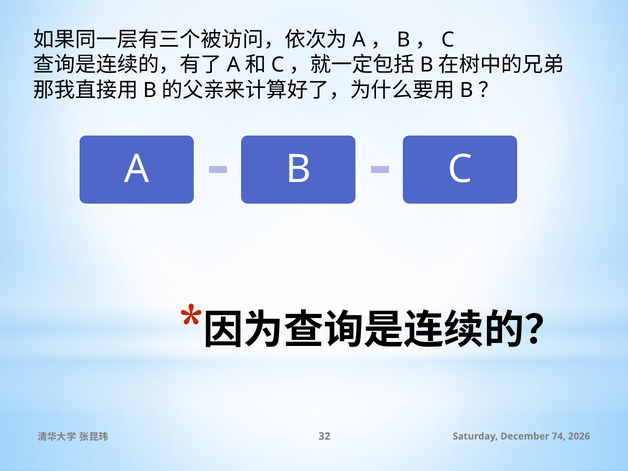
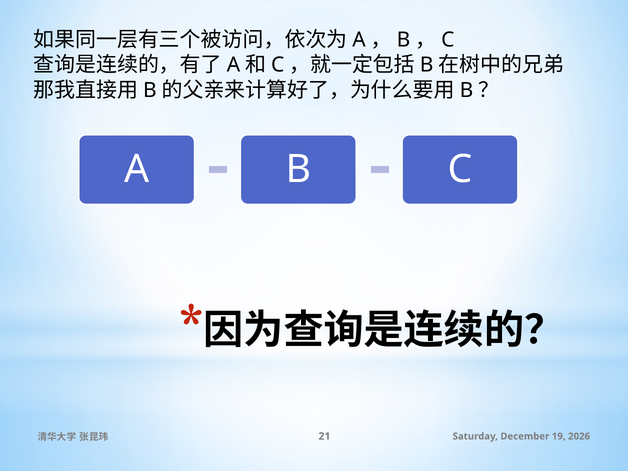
32: 32 -> 21 (324, 436)
74: 74 -> 19 (559, 436)
